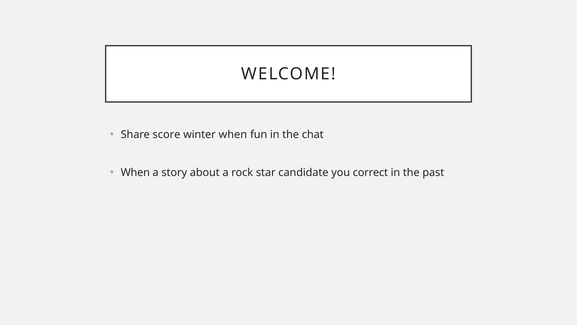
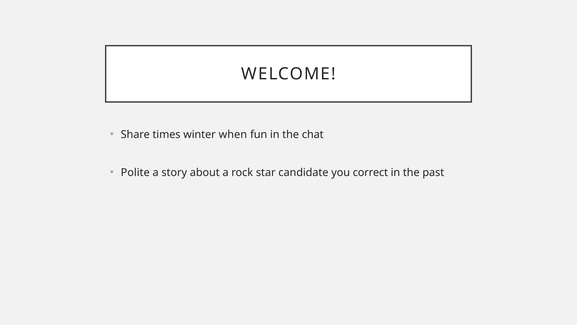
score: score -> times (167, 134)
When: When -> Polite (135, 172)
